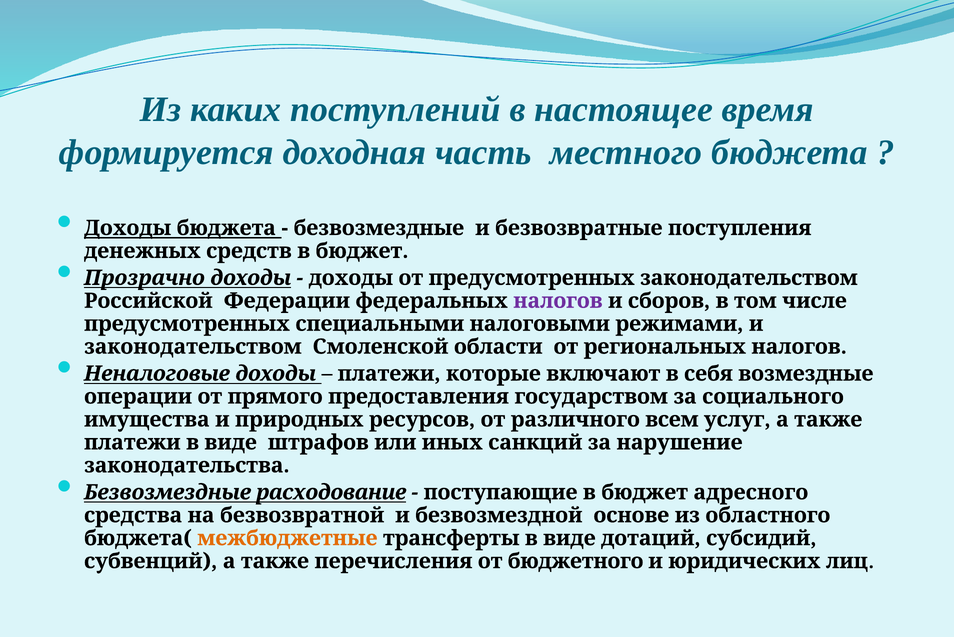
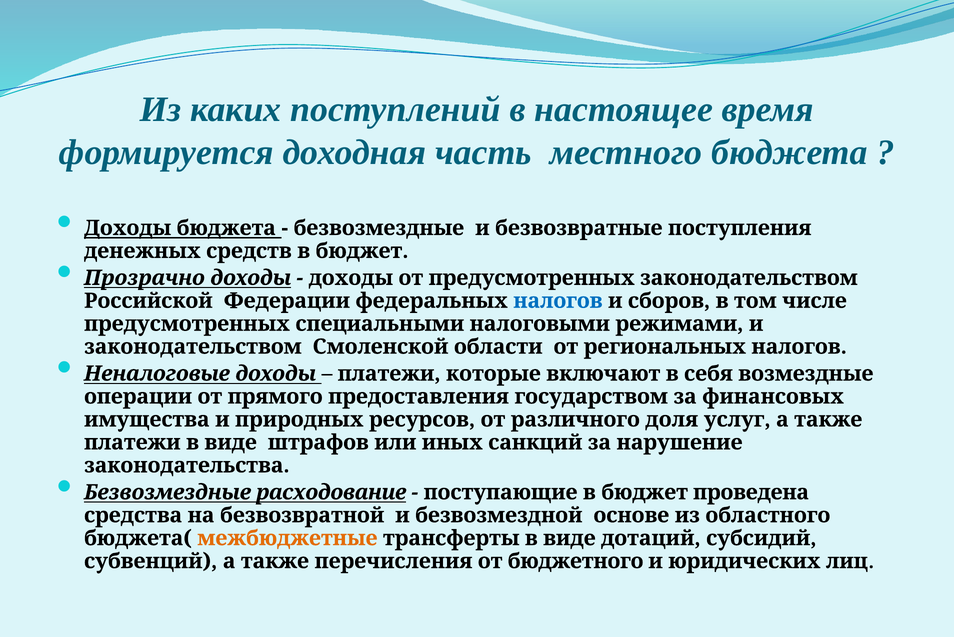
налогов colour: purple -> blue (558, 301)
социального: социального -> финансовых (773, 397)
всем: всем -> доля (672, 420)
адресного: адресного -> проведена (751, 492)
